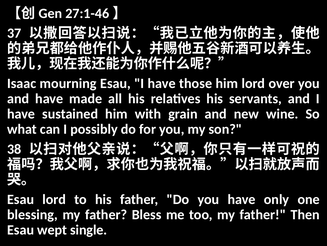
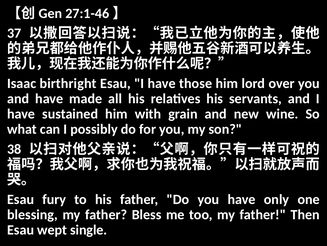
mourning: mourning -> birthright (68, 83)
Esau lord: lord -> fury (54, 199)
